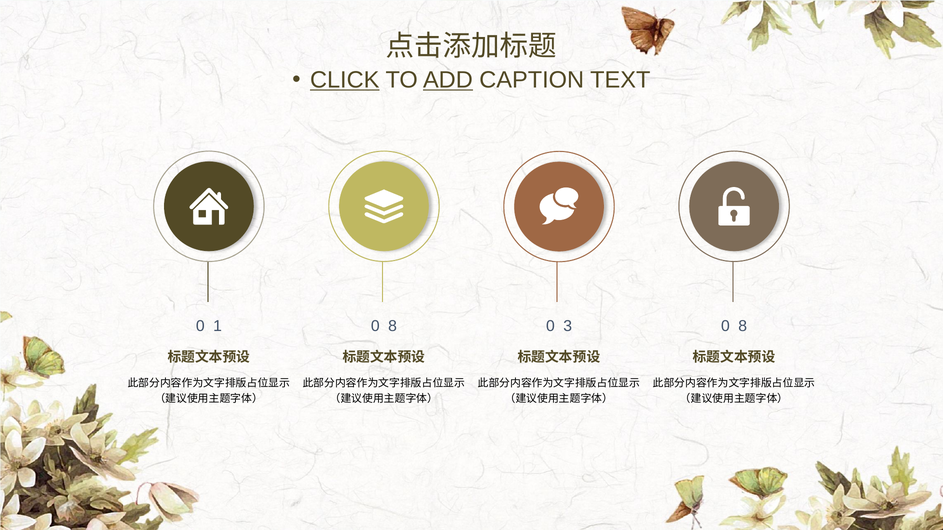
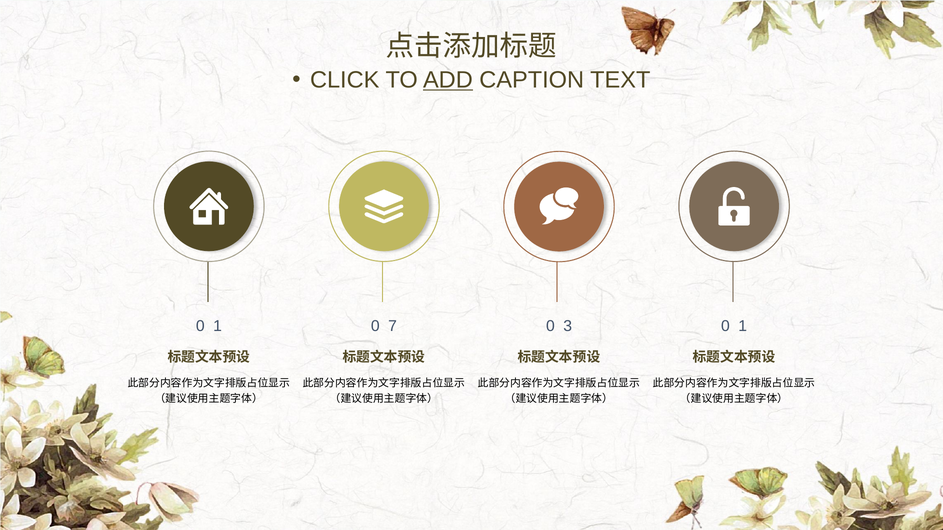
CLICK underline: present -> none (345, 80)
8: 8 -> 7 (393, 326)
8: 8 -> 1 (743, 326)
